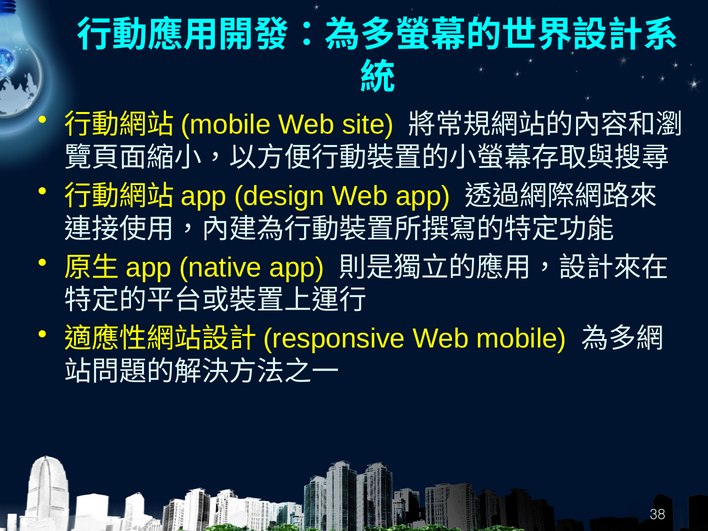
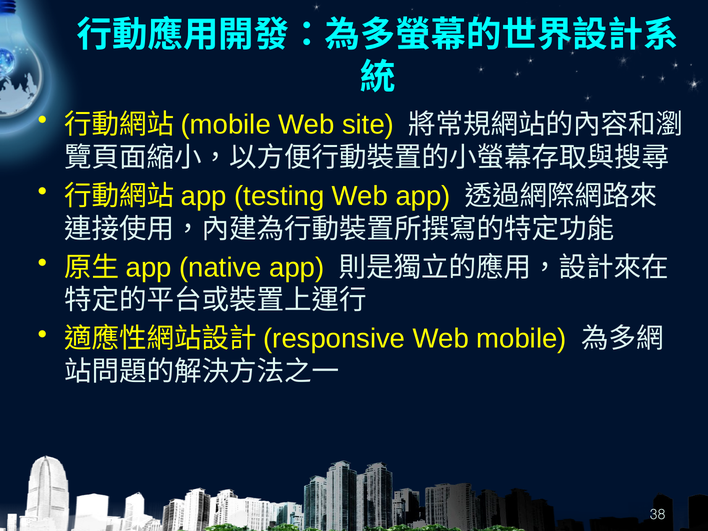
design: design -> testing (279, 196)
